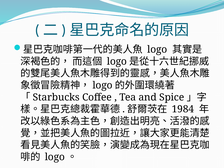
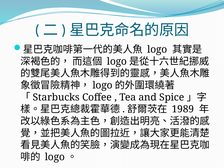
1984: 1984 -> 1989 (183, 109)
